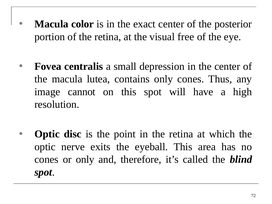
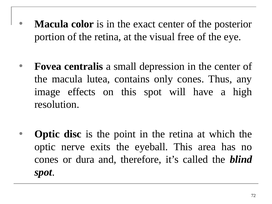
cannot: cannot -> effects (82, 92)
or only: only -> dura (85, 160)
